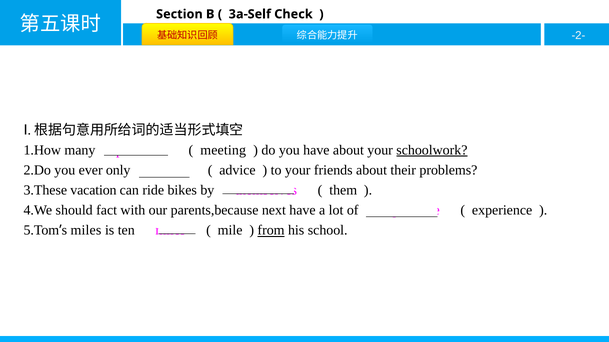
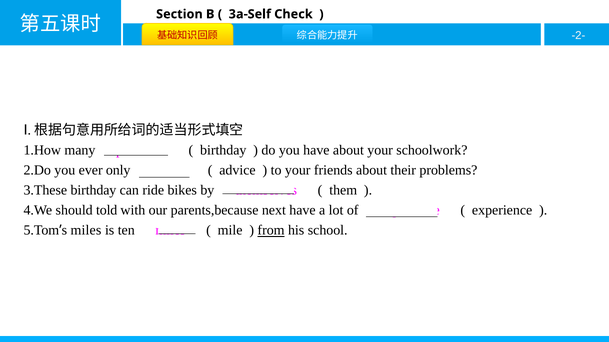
meeting: meeting -> birthday (223, 150)
schoolwork underline: present -> none (432, 150)
3.These vacation: vacation -> birthday (93, 191)
fact: fact -> told (107, 211)
